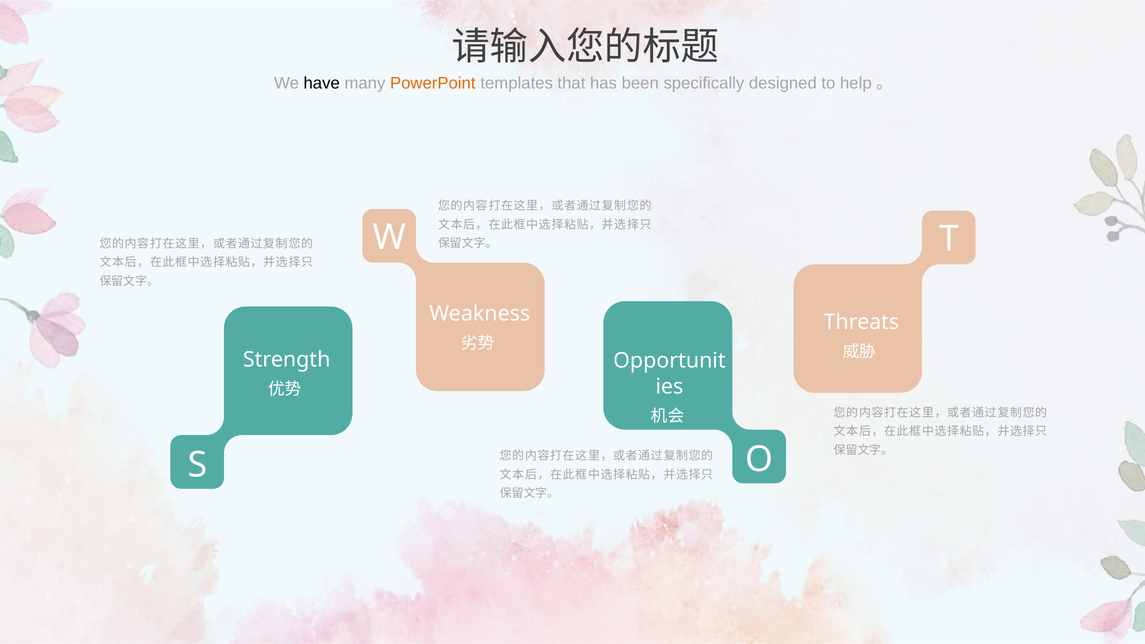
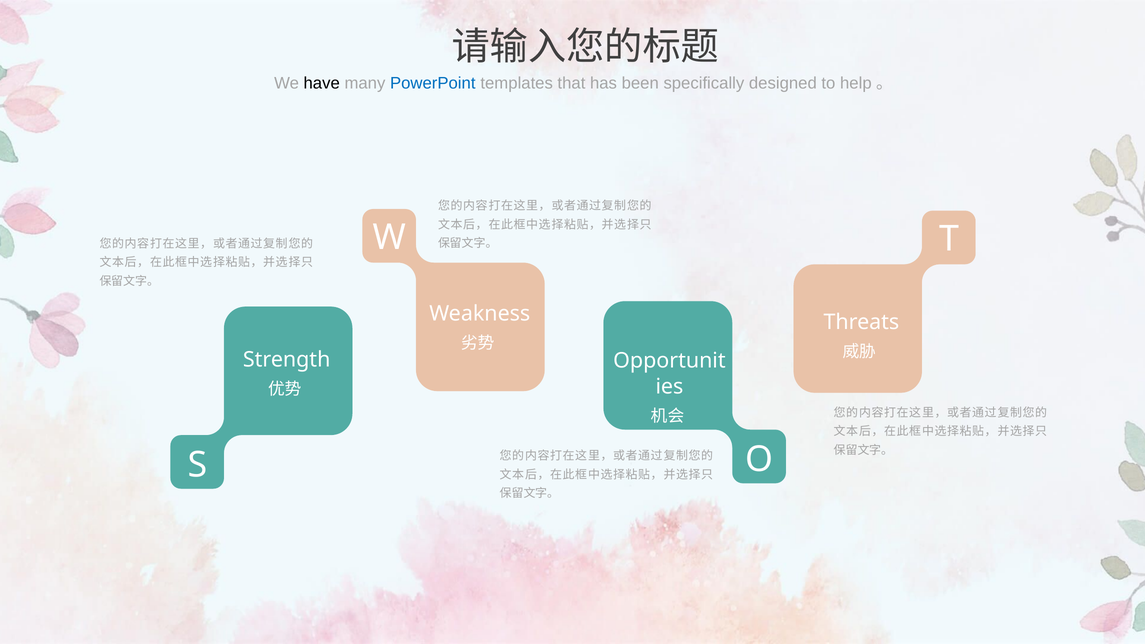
PowerPoint colour: orange -> blue (433, 83)
